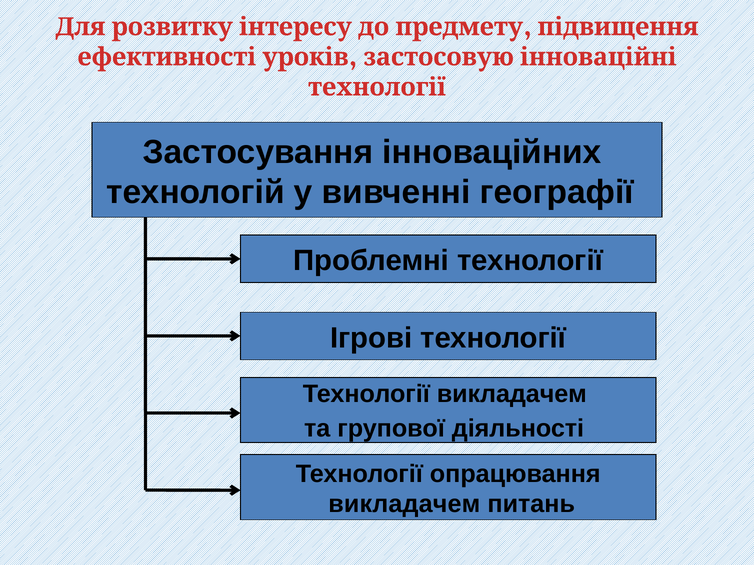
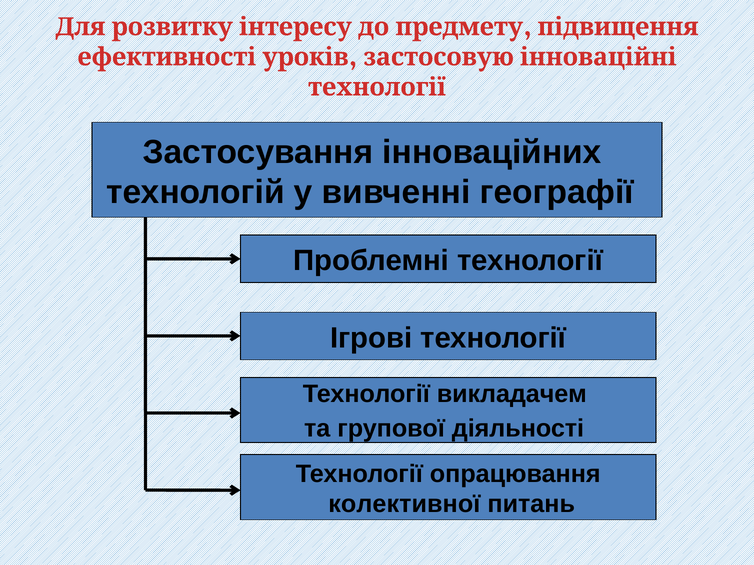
викладачем: викладачем -> колективної (404, 504)
